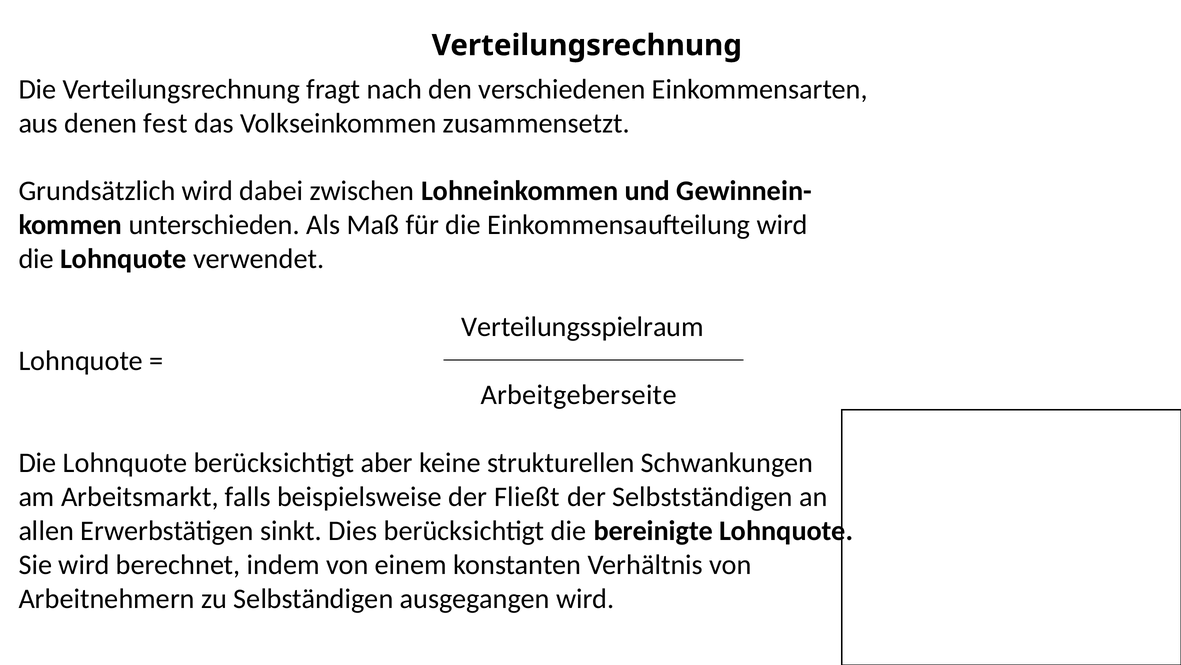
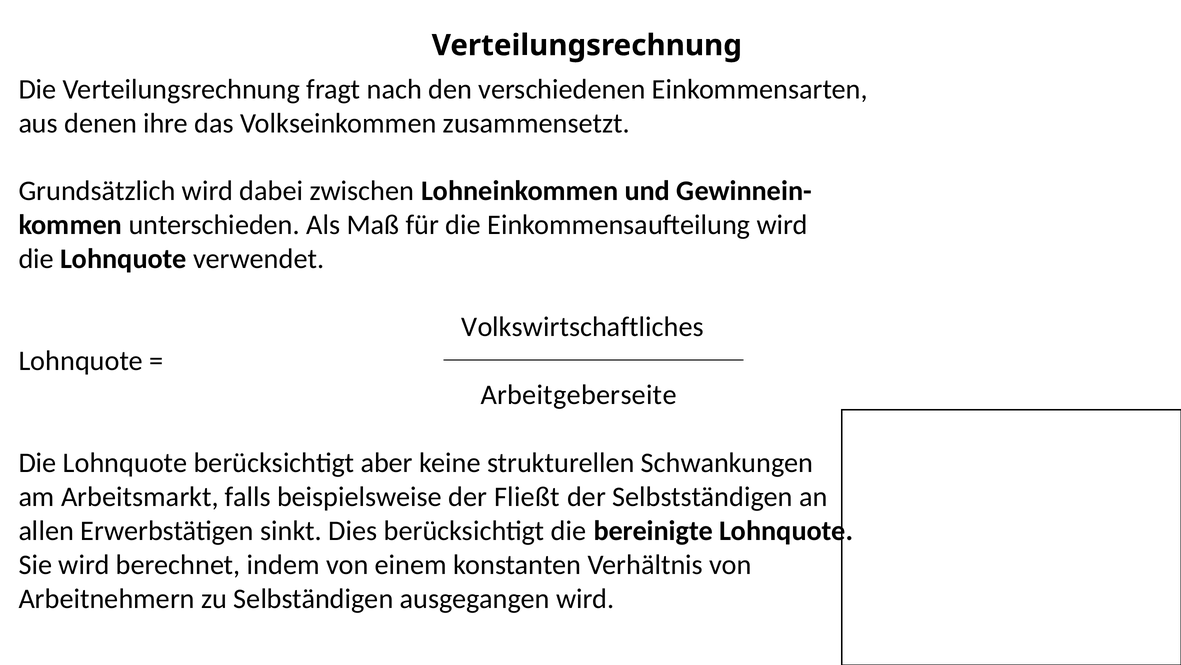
fest: fest -> ihre (166, 123)
Verteilungsspielraum: Verteilungsspielraum -> Volkswirtschaftliches (583, 327)
